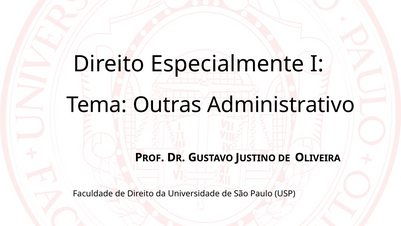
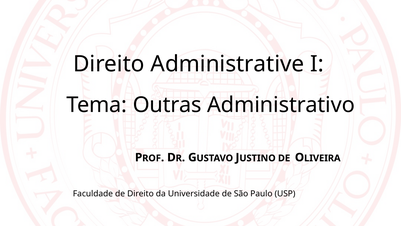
Especialmente: Especialmente -> Administrative (227, 64)
